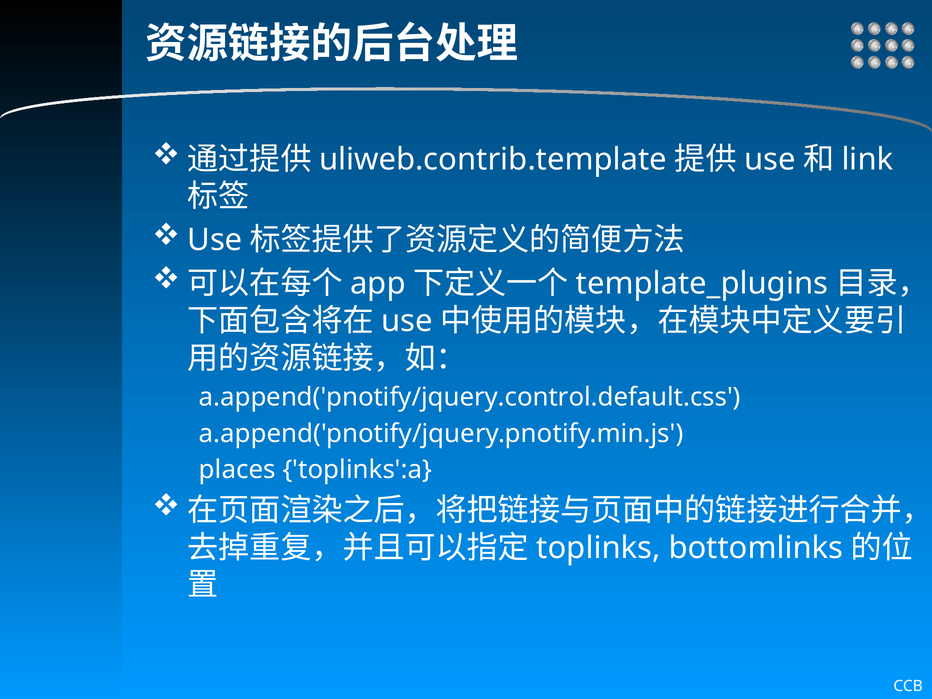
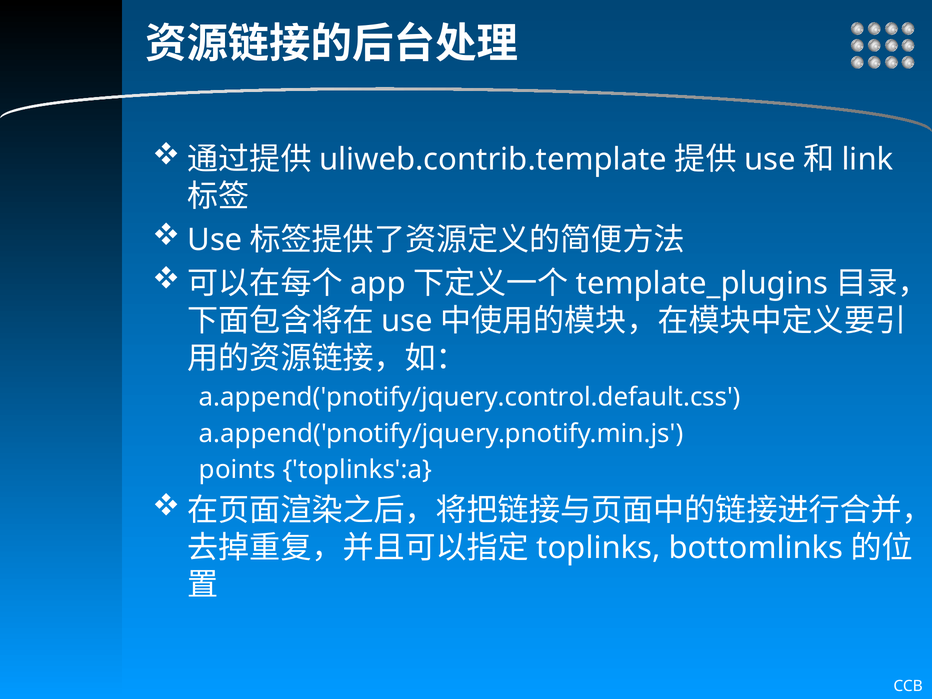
places: places -> points (237, 470)
